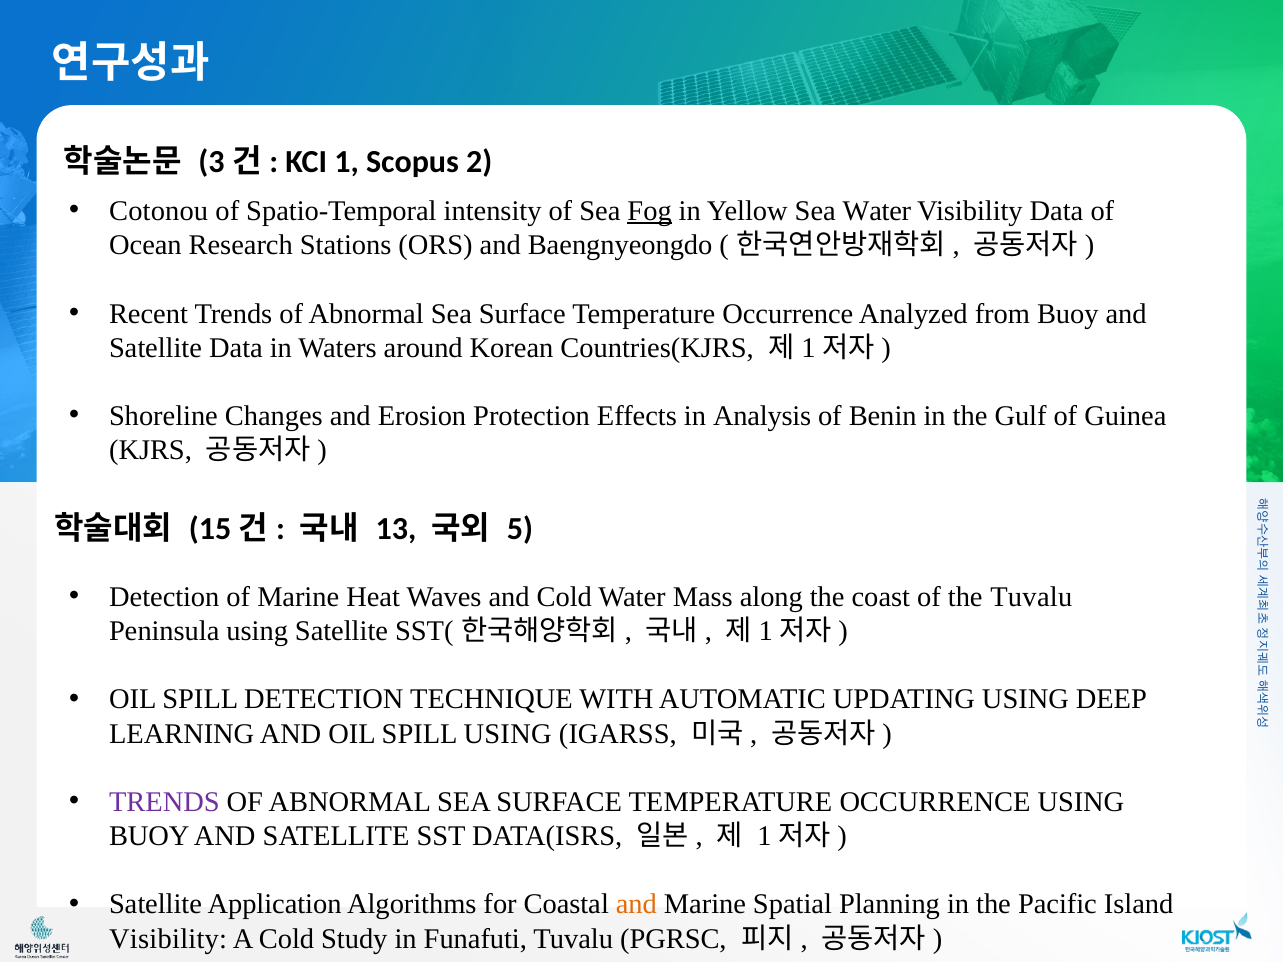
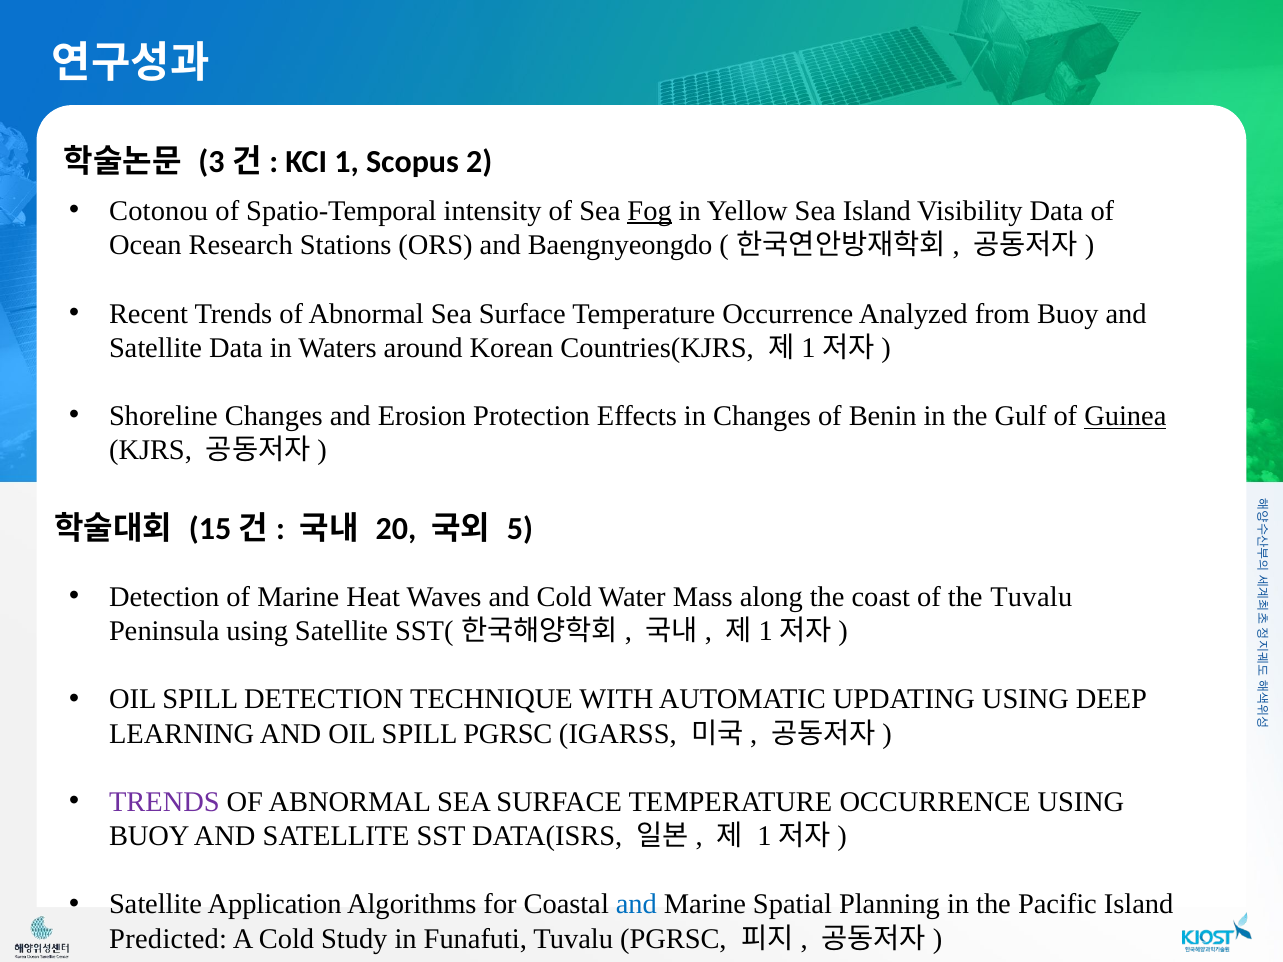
Sea Water: Water -> Island (877, 211)
in Analysis: Analysis -> Changes (762, 416)
Guinea underline: none -> present (1125, 416)
13: 13 -> 20 (396, 529)
SPILL USING: USING -> PGRSC (508, 734)
and colour: orange -> blue (636, 905)
Visibility: Visibility -> Predicted (168, 939)
